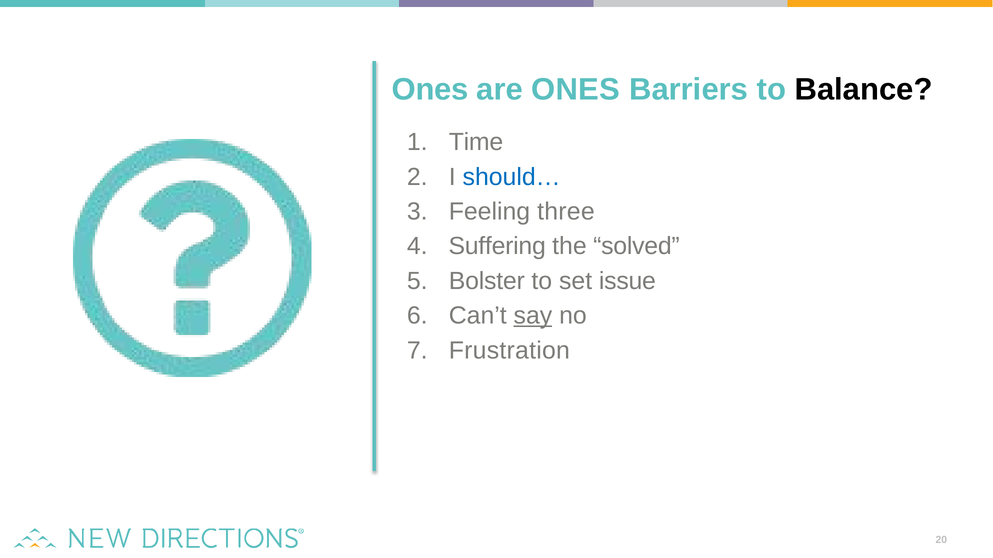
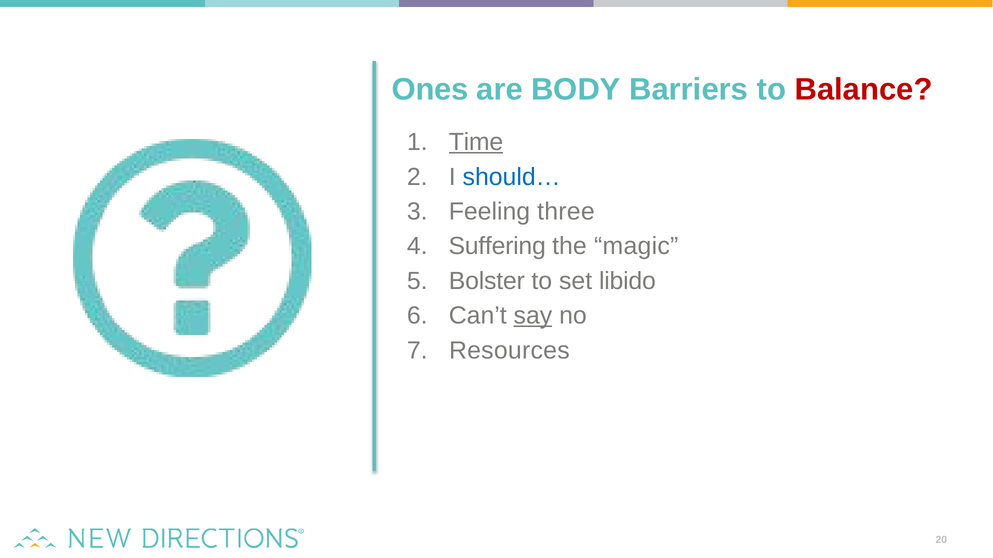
are ONES: ONES -> BODY (576, 90)
Balance colour: black -> red (864, 90)
Time underline: none -> present (476, 142)
solved: solved -> magic (636, 247)
issue: issue -> libido (627, 281)
Frustration: Frustration -> Resources (509, 351)
